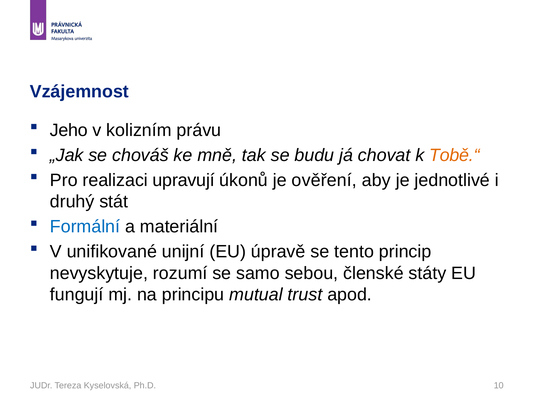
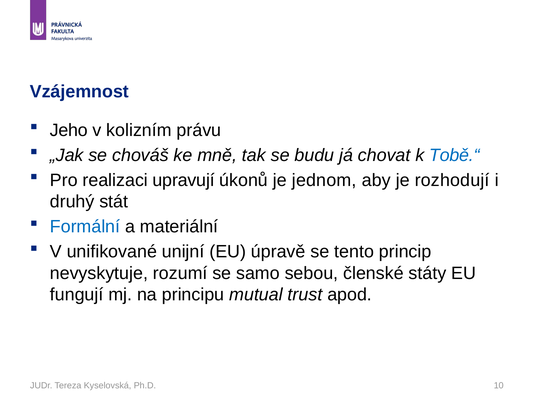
Tobě.“ colour: orange -> blue (454, 155)
ověření: ověření -> jednom (324, 180)
jednotlivé: jednotlivé -> rozhodují (452, 180)
